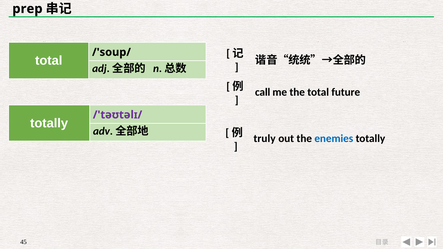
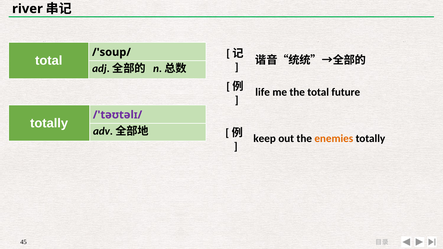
prep: prep -> river (27, 9)
call: call -> life (263, 92)
truly: truly -> keep (265, 139)
enemies colour: blue -> orange (334, 139)
